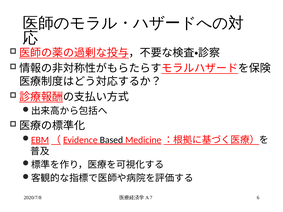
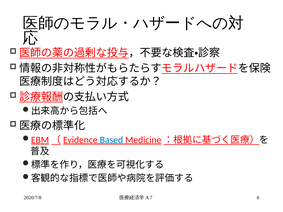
Based colour: black -> blue (111, 140)
